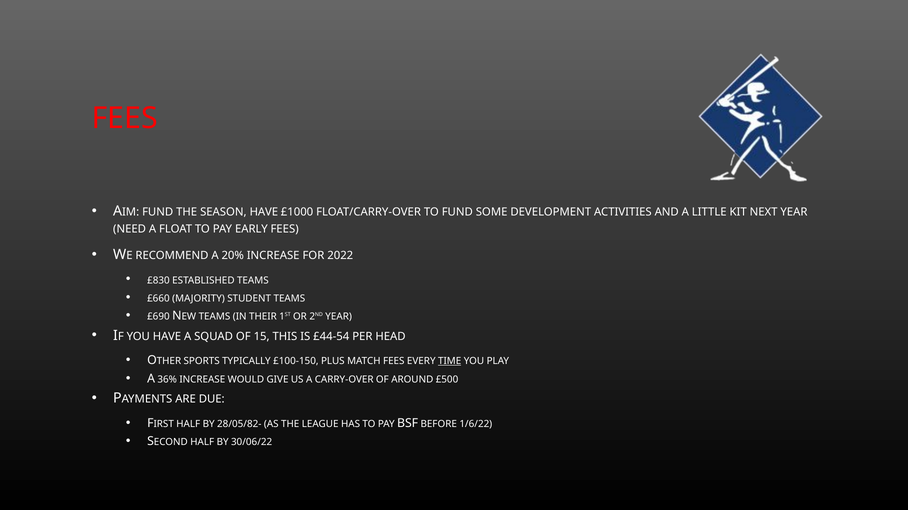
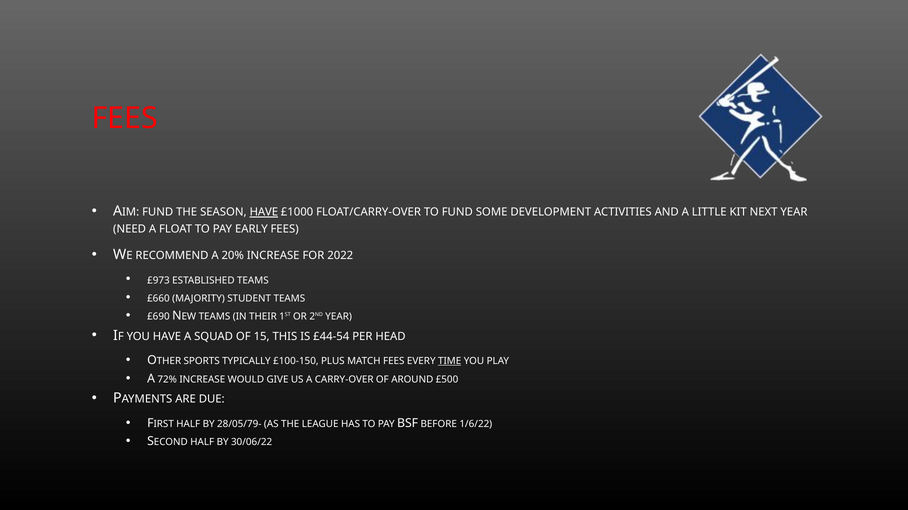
HAVE underline: none -> present (264, 212)
£830: £830 -> £973 (158, 281)
36%: 36% -> 72% (167, 380)
28/05/82-: 28/05/82- -> 28/05/79- (239, 425)
